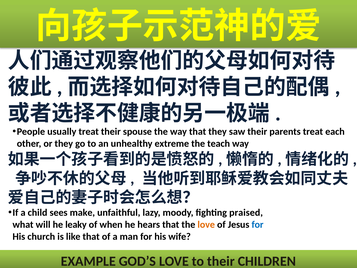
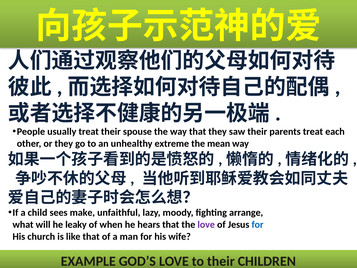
teach: teach -> mean (219, 143)
praised: praised -> arrange (246, 212)
love colour: orange -> purple (206, 224)
